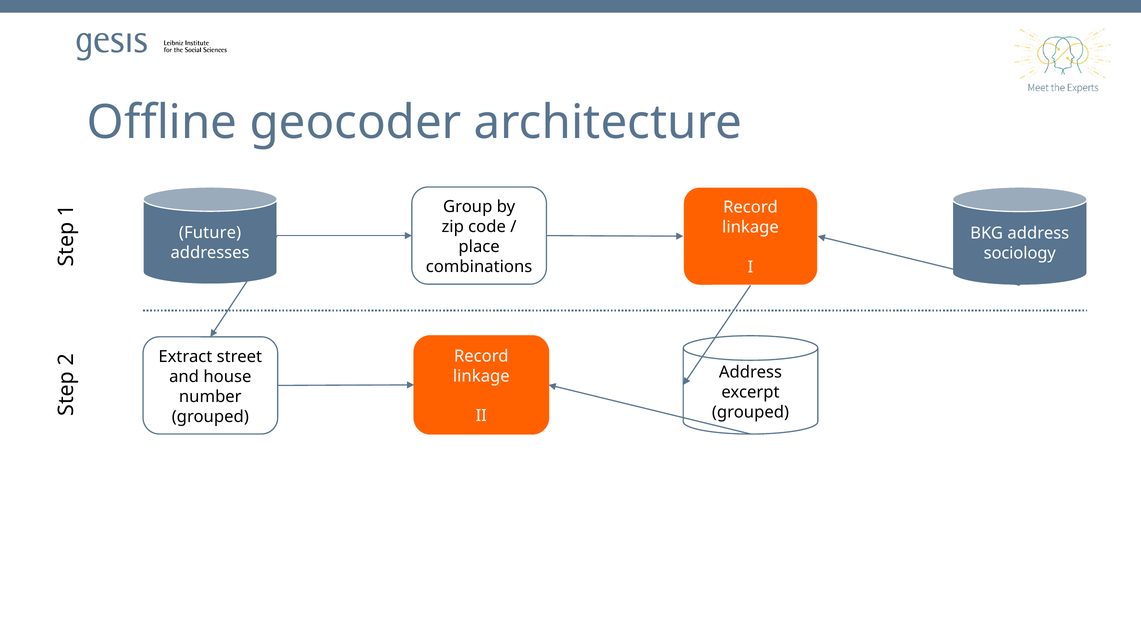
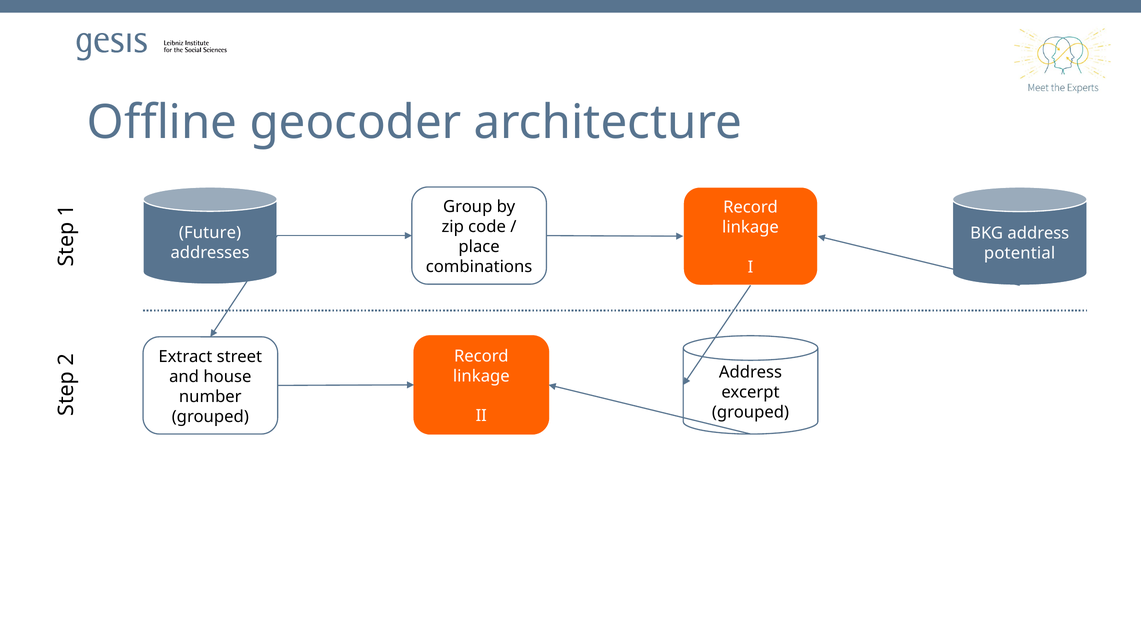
sociology: sociology -> potential (1020, 253)
